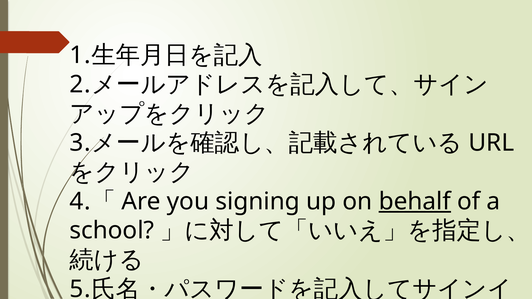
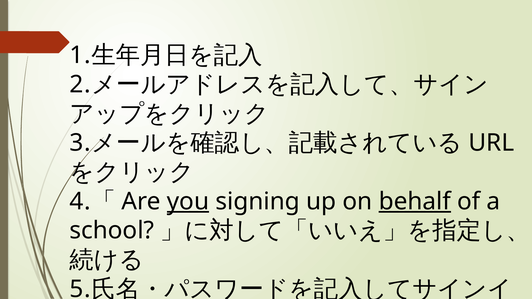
you underline: none -> present (188, 202)
